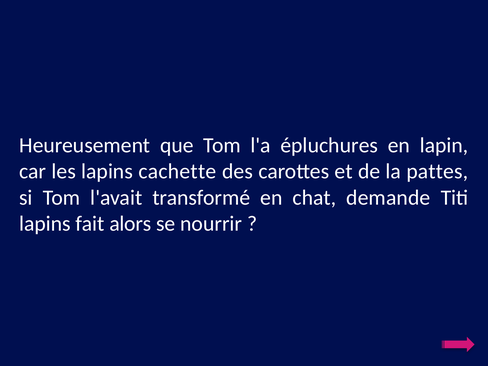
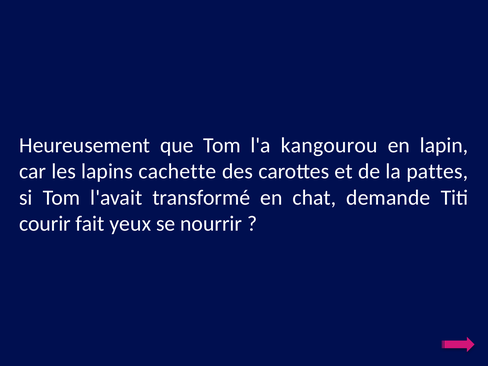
épluchures: épluchures -> kangourou (329, 145)
lapins: lapins -> courir (45, 224)
alors: alors -> yeux (130, 224)
